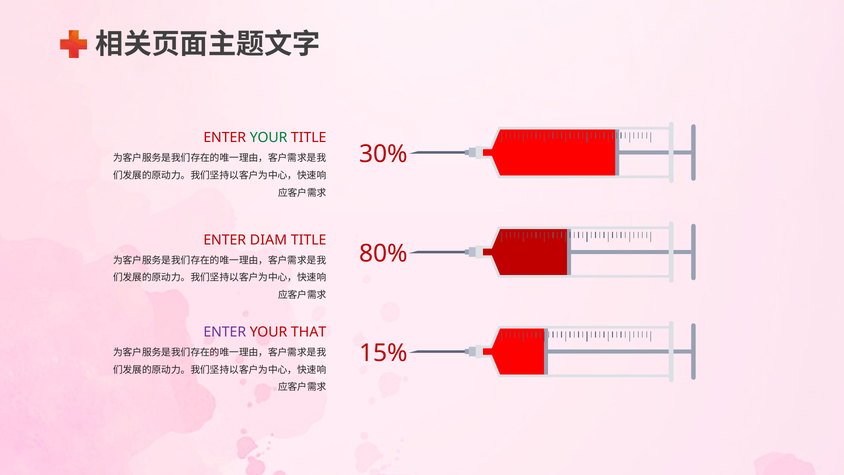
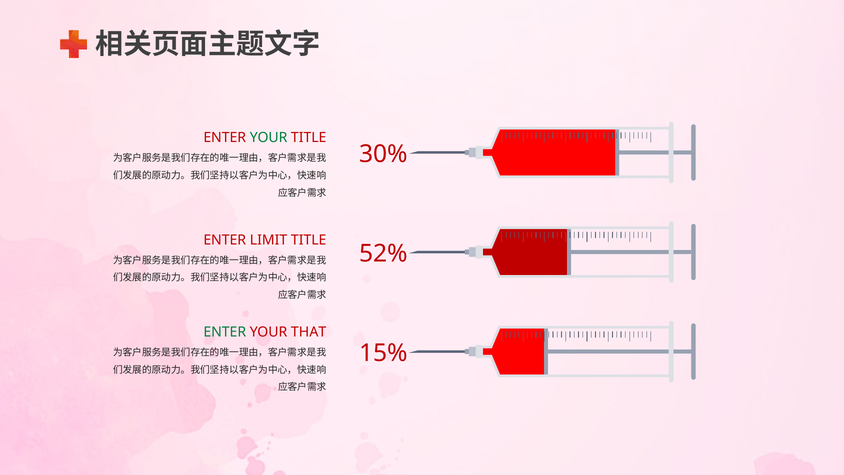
DIAM: DIAM -> LIMIT (269, 240)
80%: 80% -> 52% (384, 253)
ENTER colour: purple -> green (225, 332)
